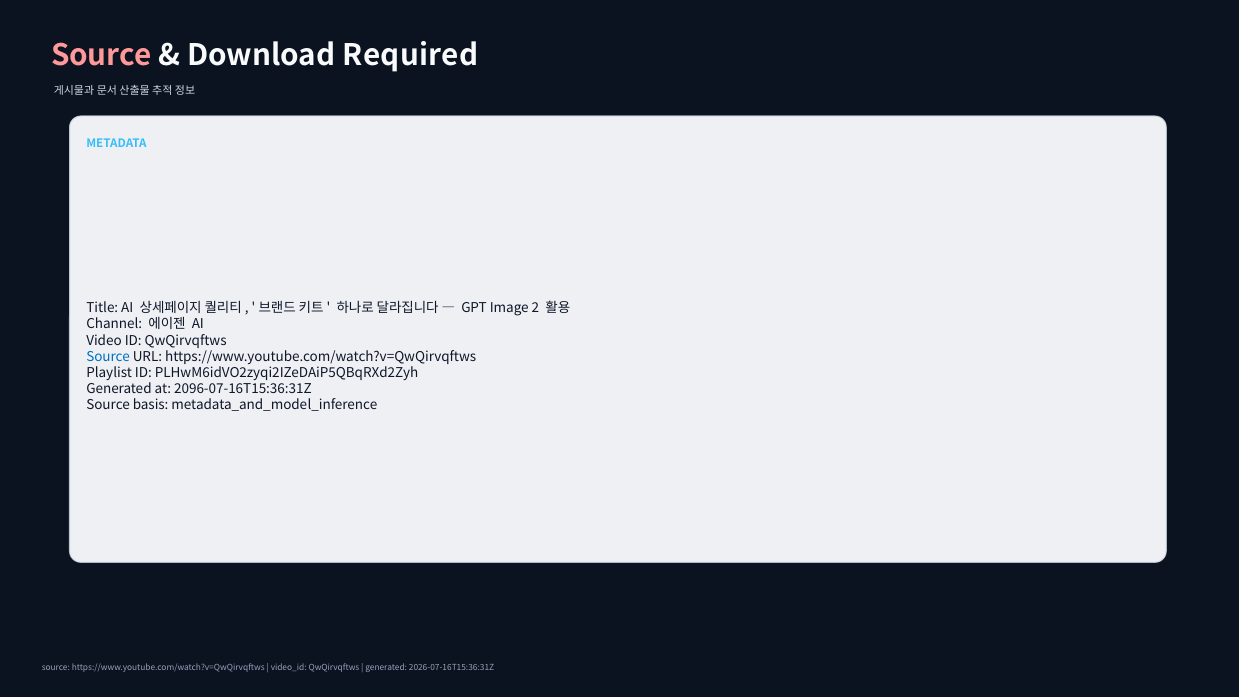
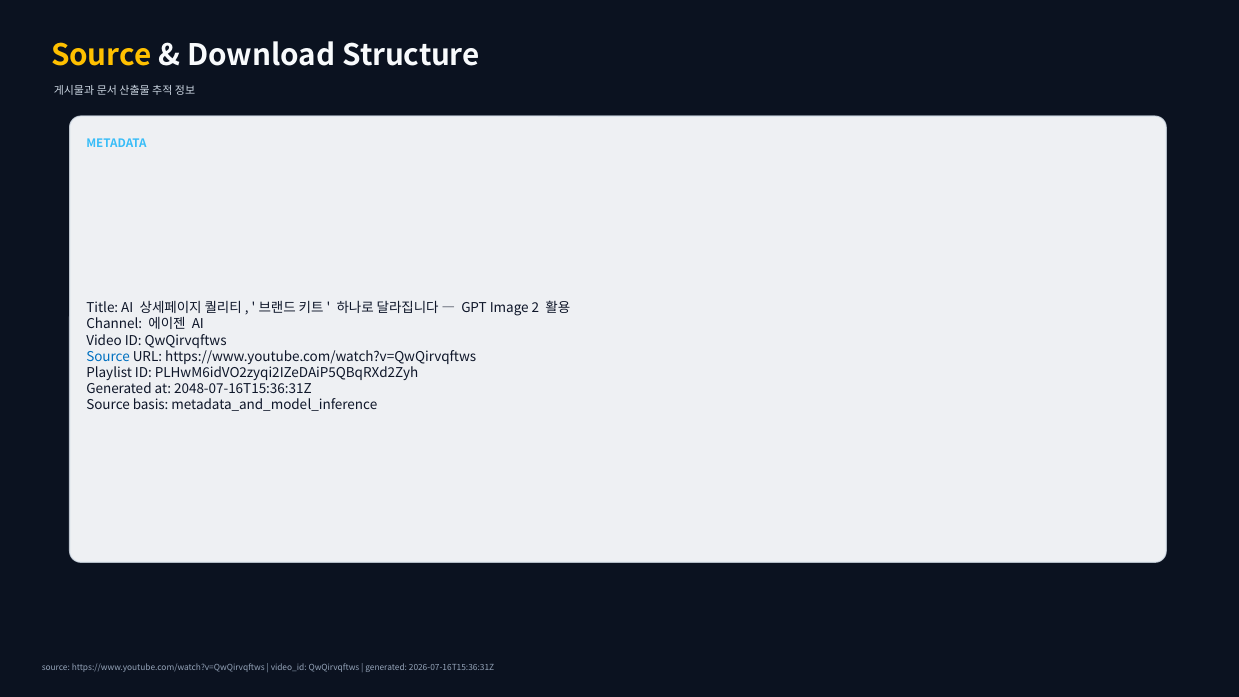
Source colour: pink -> yellow (102, 56)
Required: Required -> Structure (411, 56)
2096-07-16T15:36:31Z: 2096-07-16T15:36:31Z -> 2048-07-16T15:36:31Z (243, 389)
